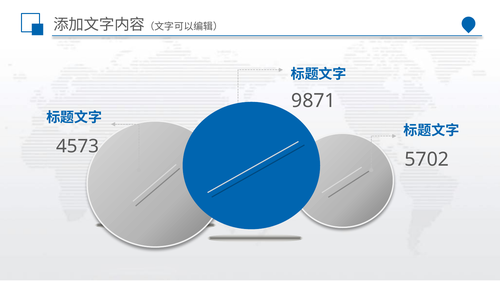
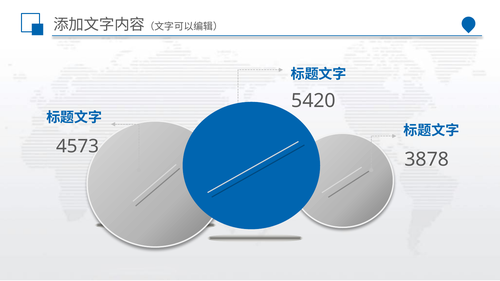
9871: 9871 -> 5420 (313, 101)
5702: 5702 -> 3878 (427, 160)
